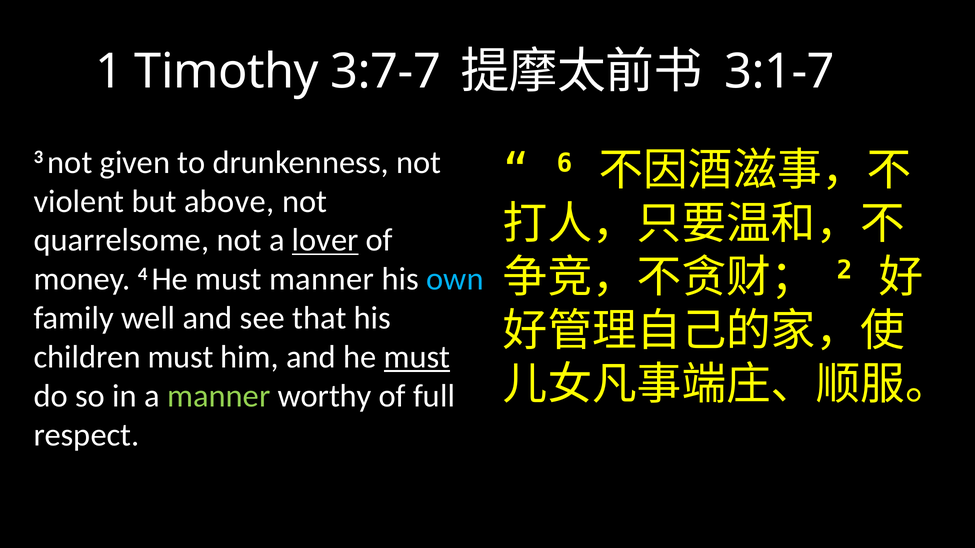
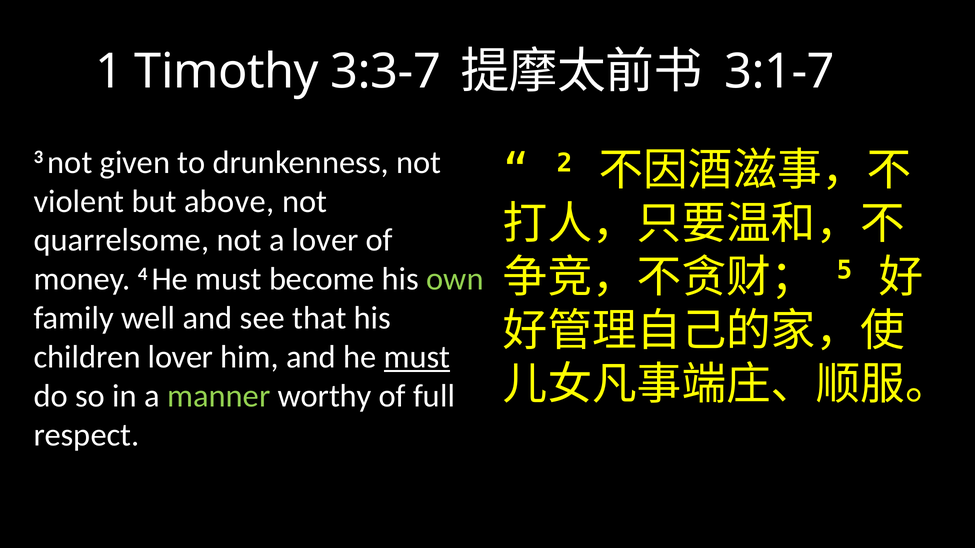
3:7-7: 3:7-7 -> 3:3-7 (386, 72)
6: 6 -> 2 (564, 163)
lover underline: present -> none (325, 240)
2: 2 -> 5 (844, 271)
must manner: manner -> become (322, 279)
own colour: light blue -> light green (455, 279)
children must: must -> lover (181, 357)
